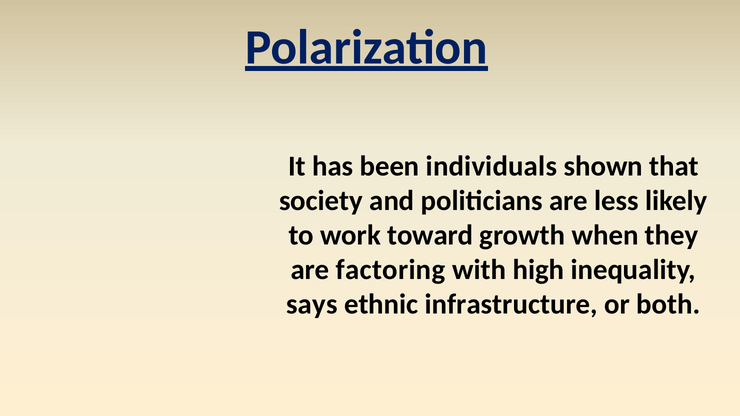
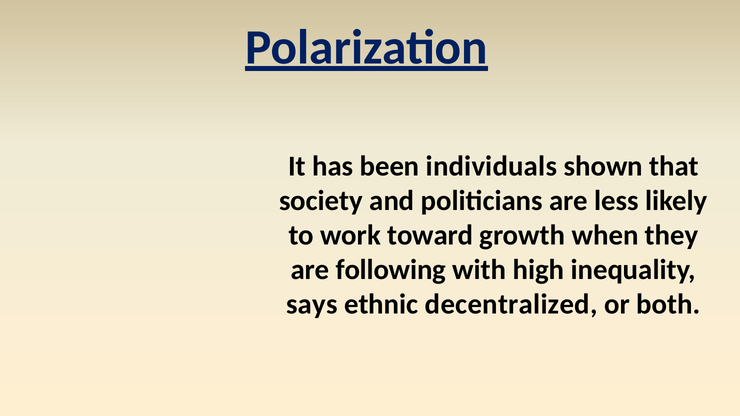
factoring: factoring -> following (391, 270)
infrastructure: infrastructure -> decentralized (511, 305)
